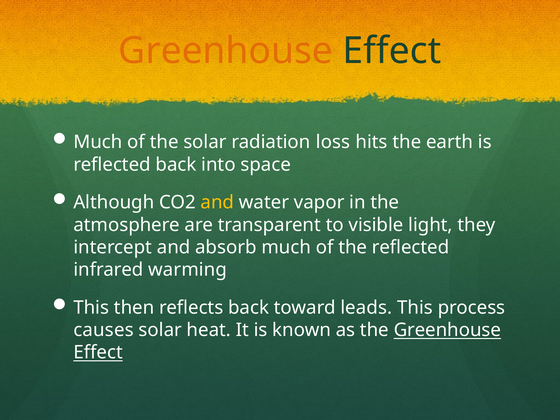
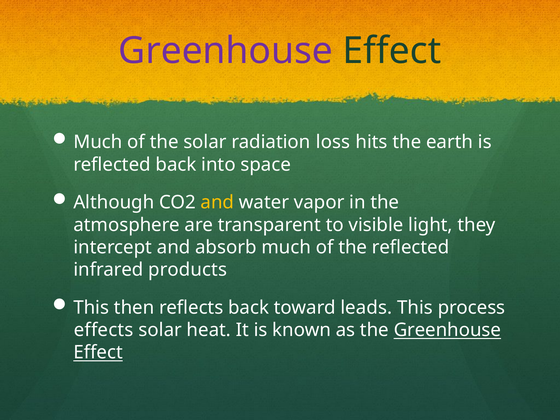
Greenhouse colour: orange -> purple (226, 51)
warming: warming -> products (188, 270)
causes: causes -> effects (104, 330)
